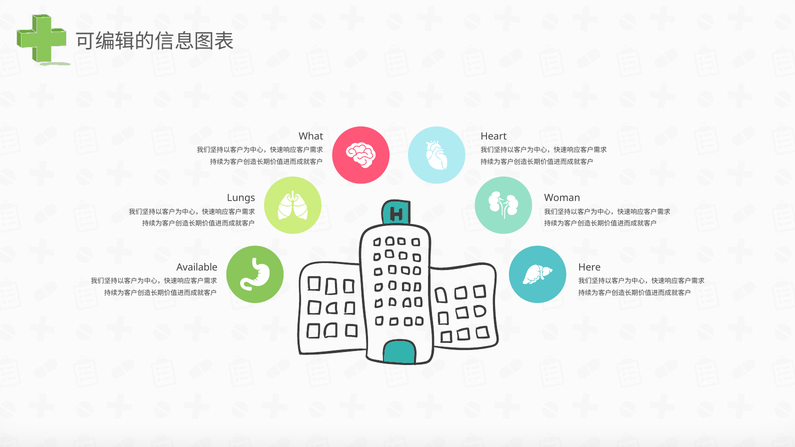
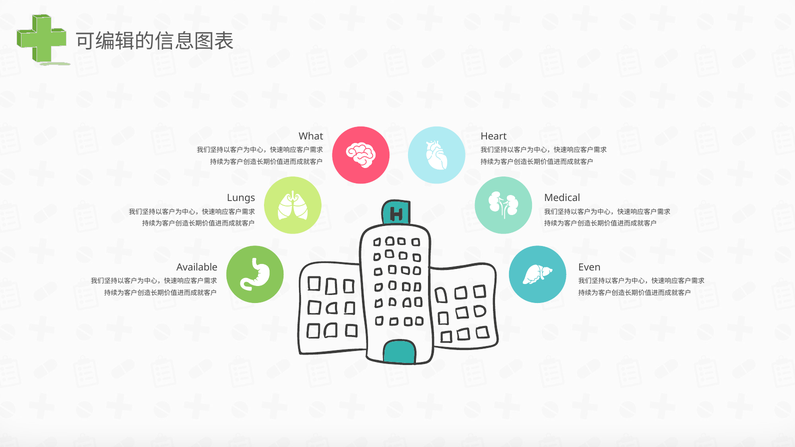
Woman: Woman -> Medical (562, 198)
Here: Here -> Even (590, 267)
